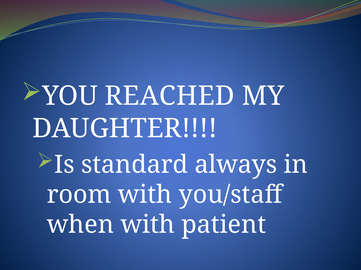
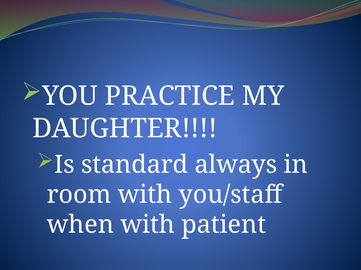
REACHED: REACHED -> PRACTICE (170, 96)
